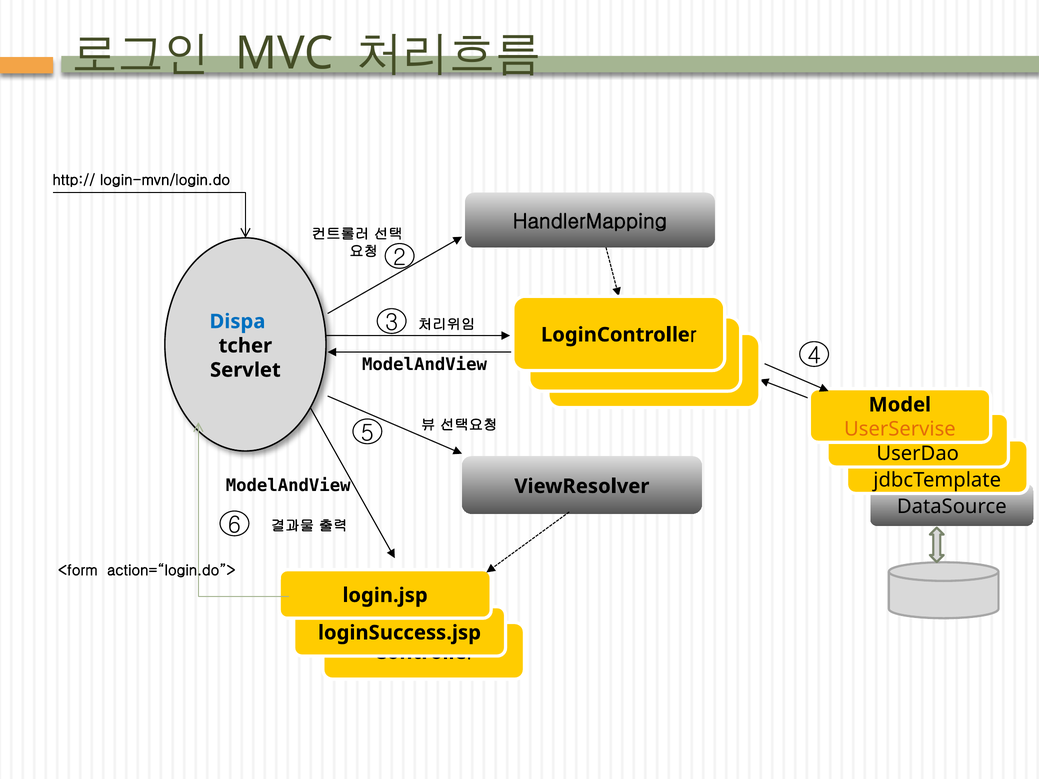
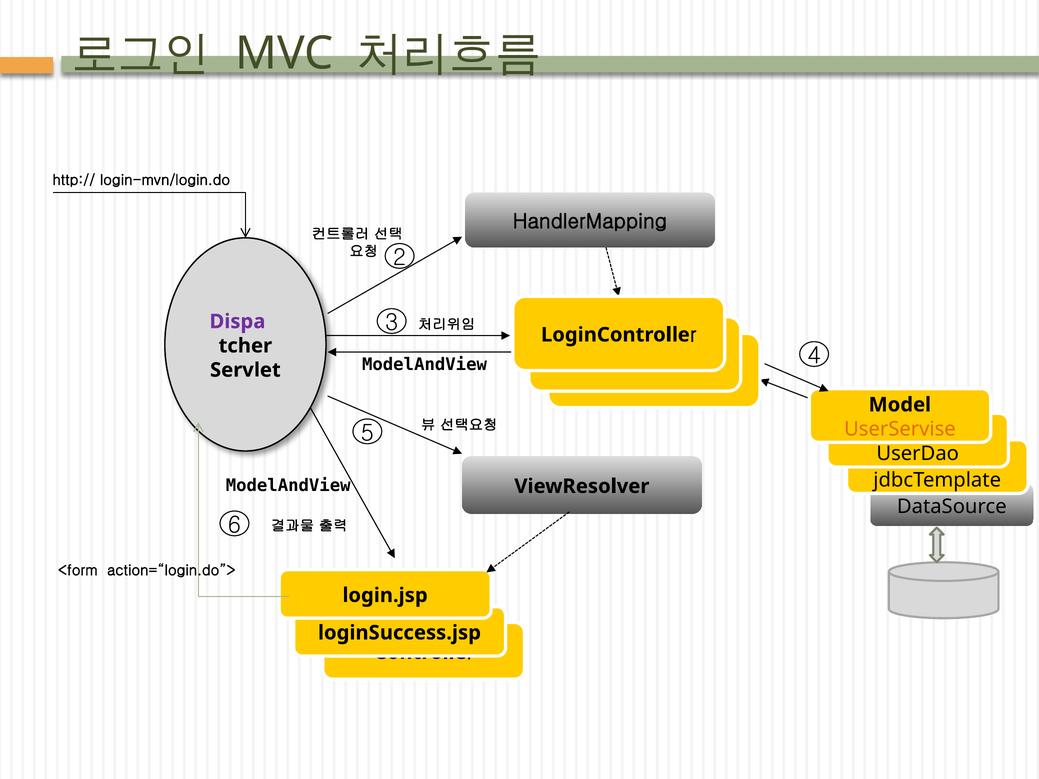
Dispa colour: blue -> purple (237, 322)
